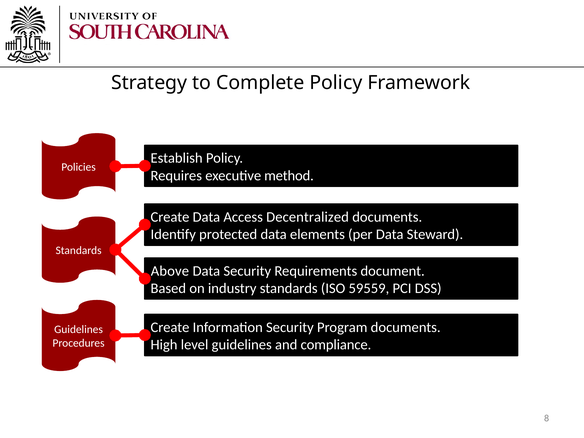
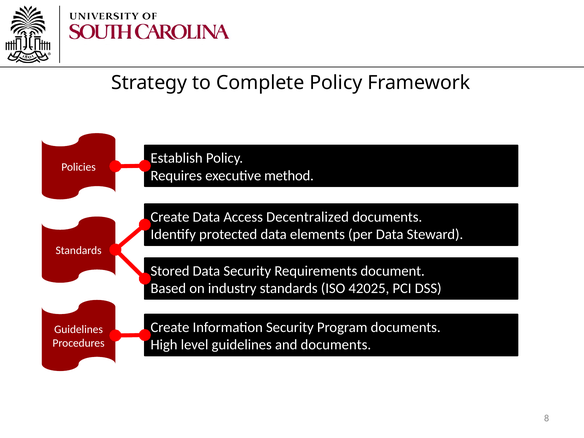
Above: Above -> Stored (170, 271)
59559: 59559 -> 42025 (369, 288)
and compliance: compliance -> documents (336, 345)
